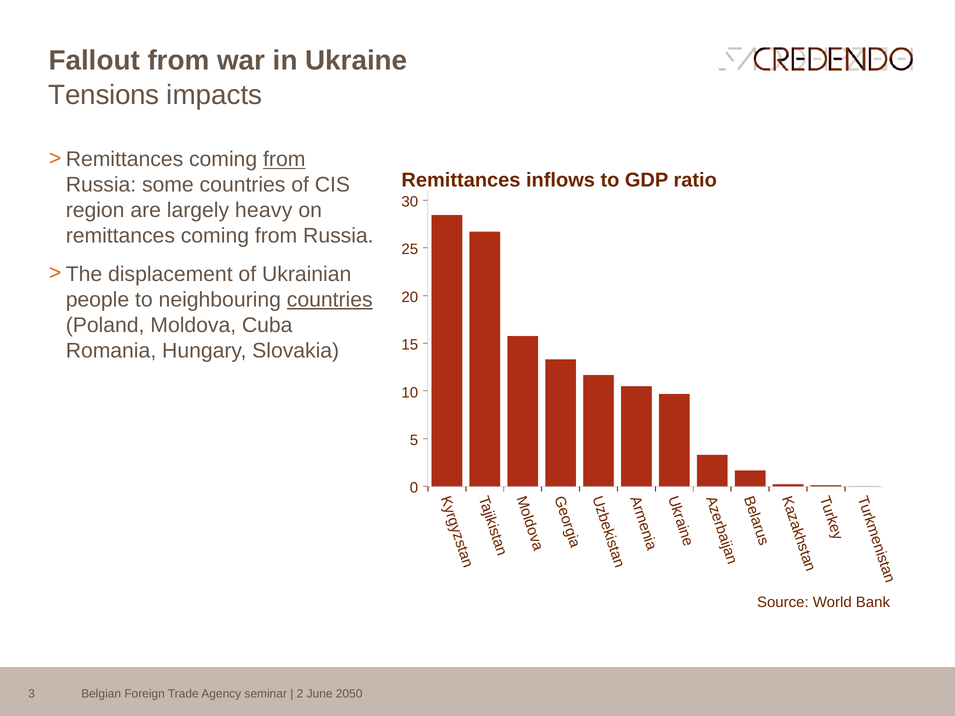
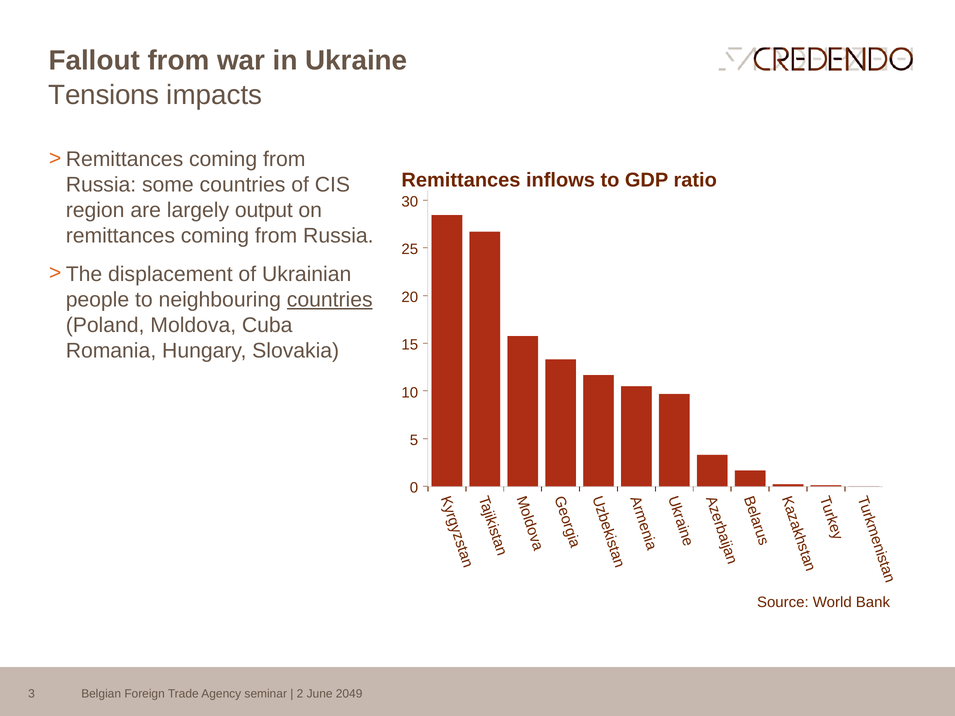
from underline: present -> none (284, 159)
heavy: heavy -> output (264, 210)
2050: 2050 -> 2049 (349, 694)
